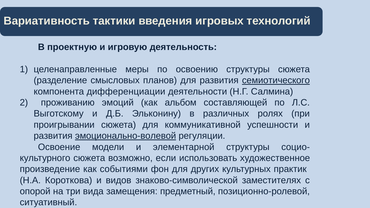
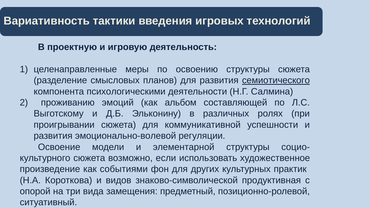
дифференциации: дифференциации -> психологическими (126, 92)
эмоционально-волевой underline: present -> none (126, 136)
заместителях: заместителях -> продуктивная (271, 180)
